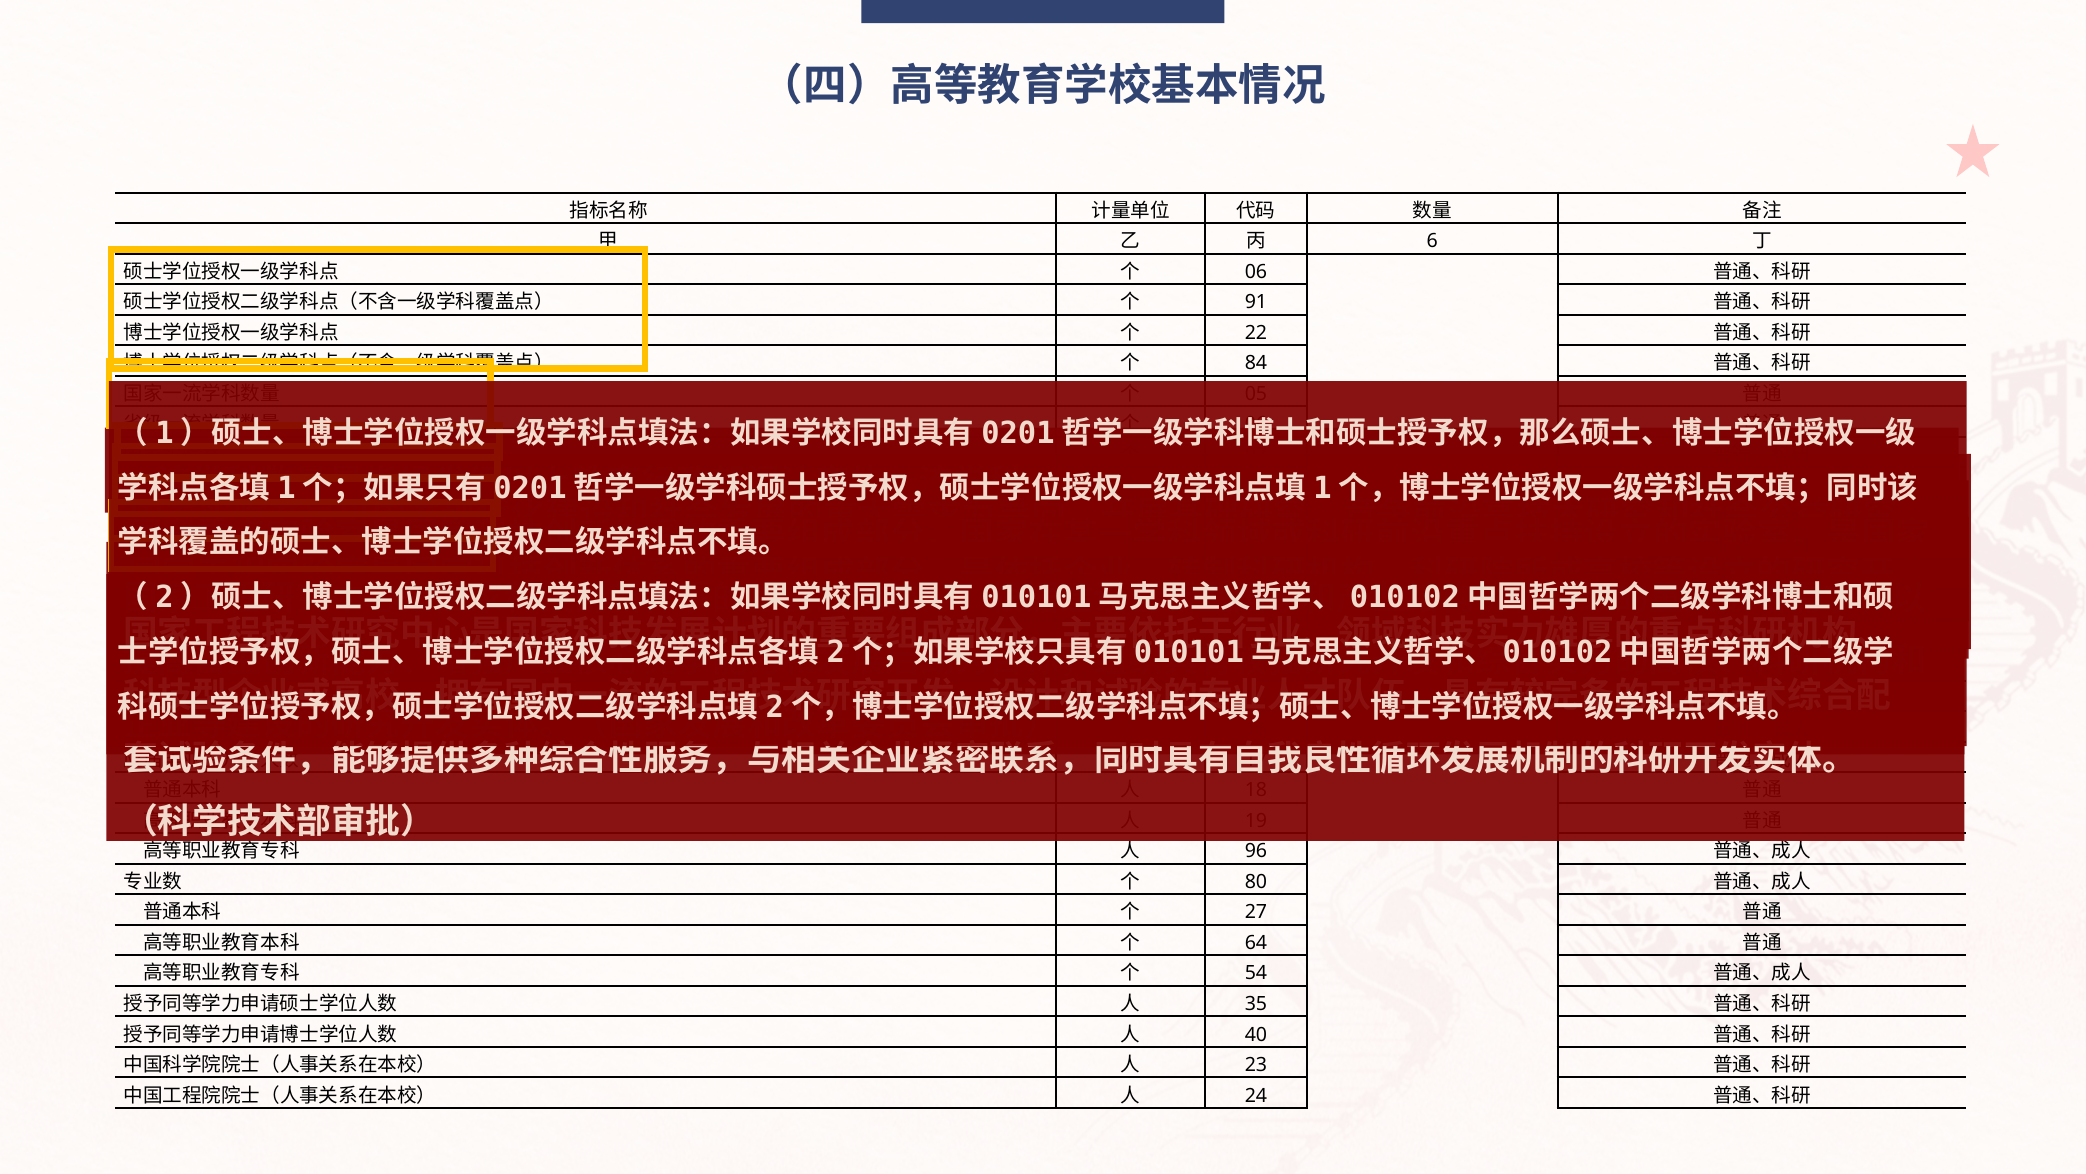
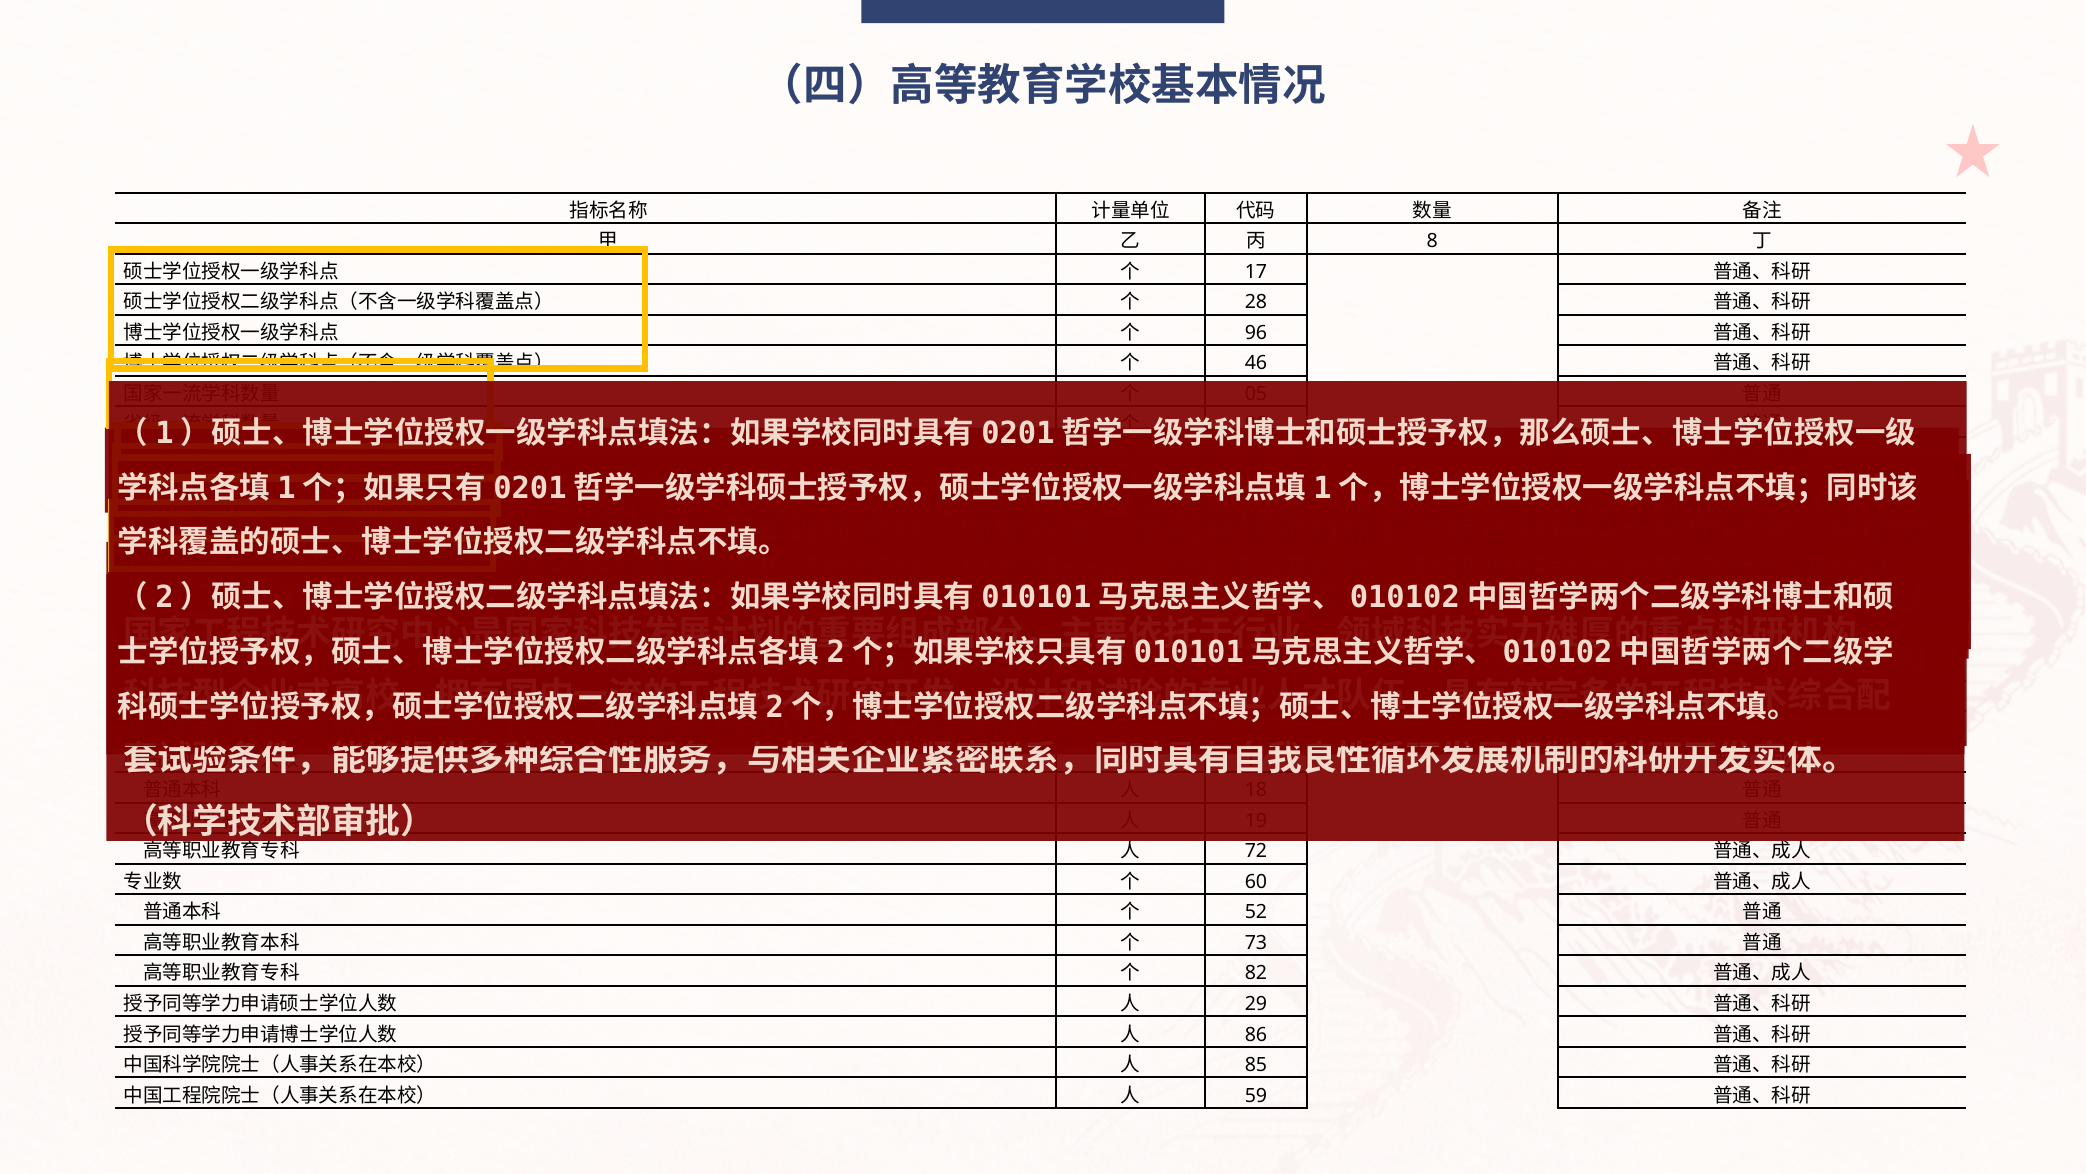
6: 6 -> 8 (1432, 241)
06: 06 -> 17 (1256, 272)
91: 91 -> 28 (1256, 302)
22: 22 -> 96 (1256, 333)
84: 84 -> 46 (1256, 363)
96: 96 -> 72 (1256, 851)
80: 80 -> 60 (1256, 882)
27: 27 -> 52 (1256, 912)
64: 64 -> 73 (1256, 943)
54: 54 -> 82 (1256, 973)
35: 35 -> 29 (1256, 1003)
40: 40 -> 86 (1256, 1034)
23: 23 -> 85 (1256, 1064)
24: 24 -> 59 (1256, 1095)
